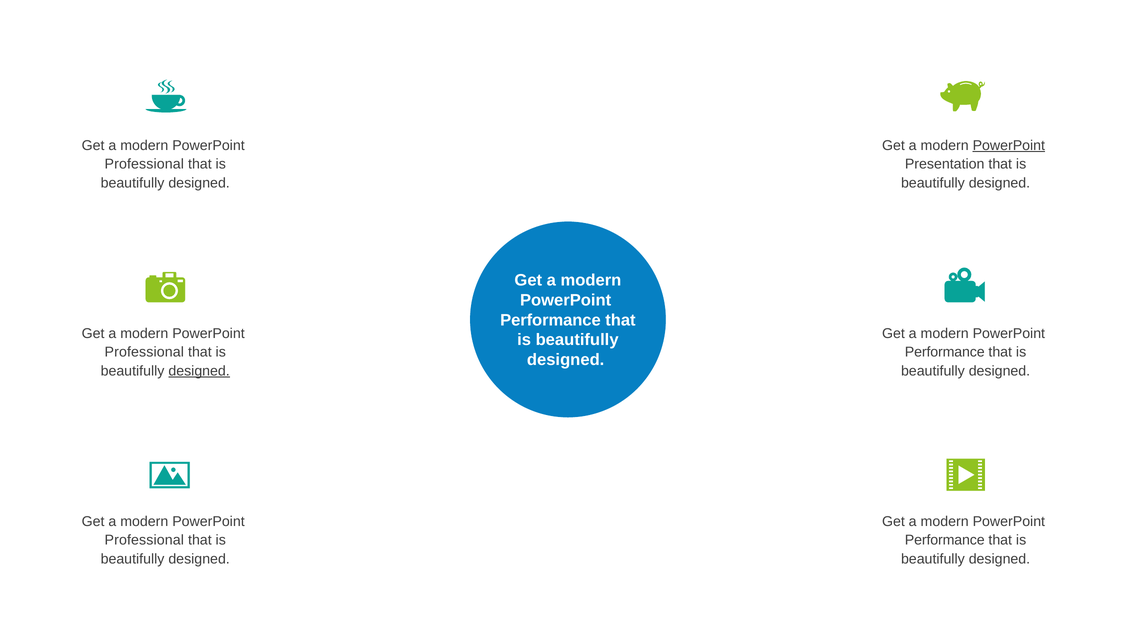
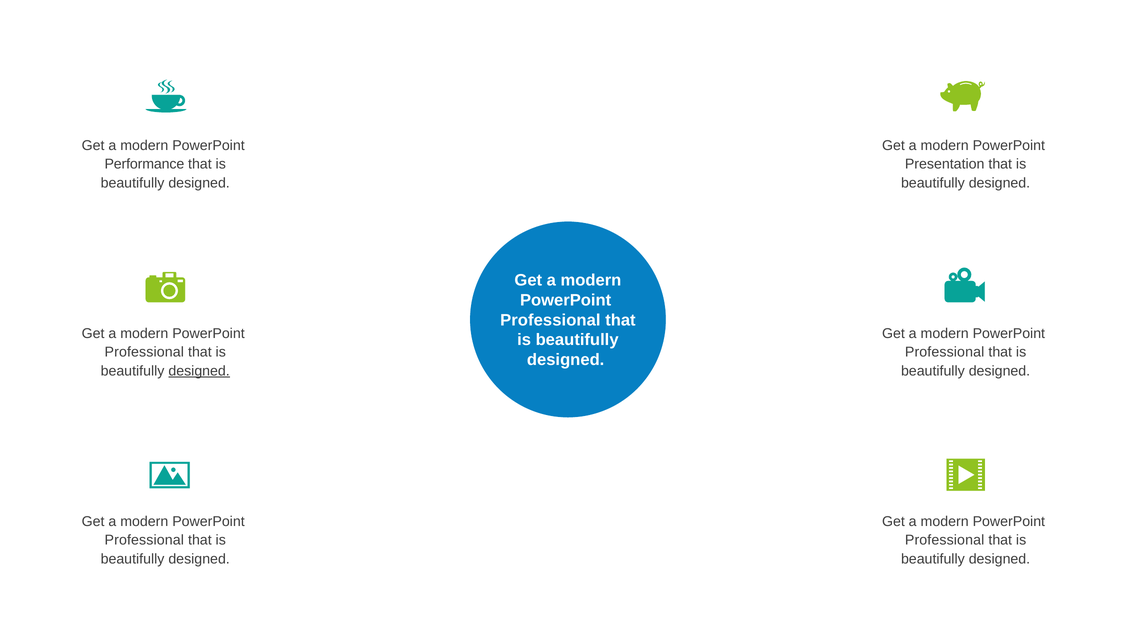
PowerPoint underline: present -> none (1009, 146)
Professional: Professional -> Performance (144, 164)
Performance: Performance -> Professional (550, 320)
Performance: Performance -> Professional (945, 352)
Performance: Performance -> Professional (945, 540)
